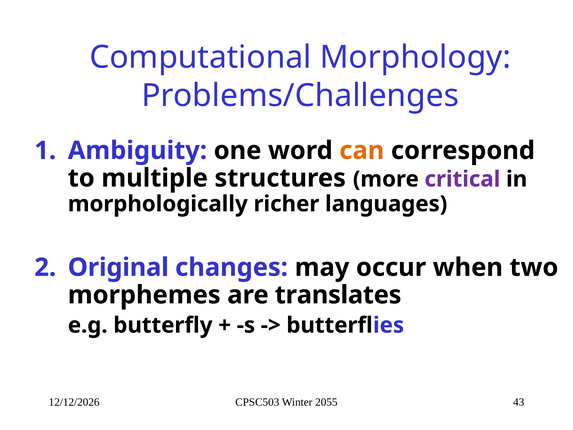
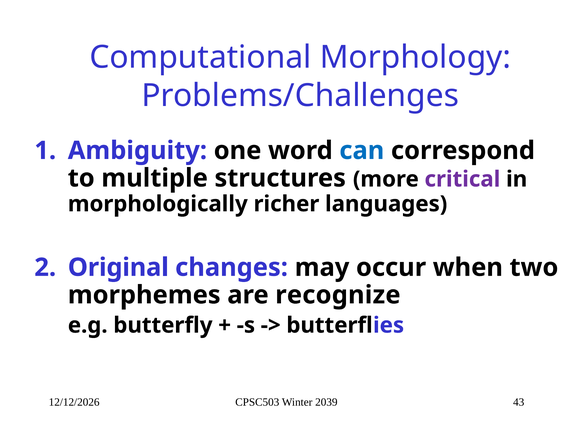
can colour: orange -> blue (362, 150)
translates: translates -> recognize (338, 295)
2055: 2055 -> 2039 (326, 402)
